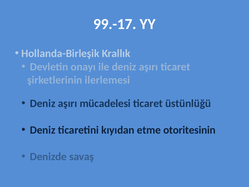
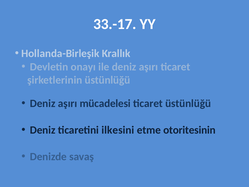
99.-17: 99.-17 -> 33.-17 (115, 24)
şirketlerinin ilerlemesi: ilerlemesi -> üstünlüğü (107, 80)
kıyıdan: kıyıdan -> ilkesini (118, 130)
